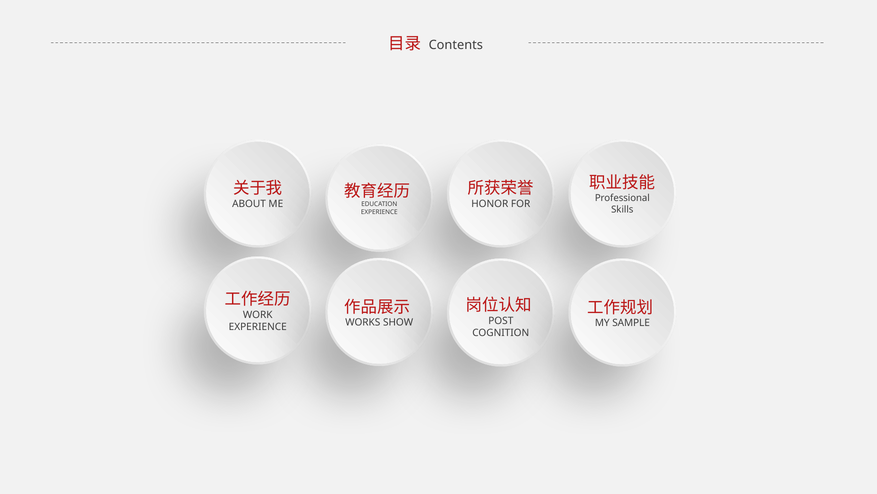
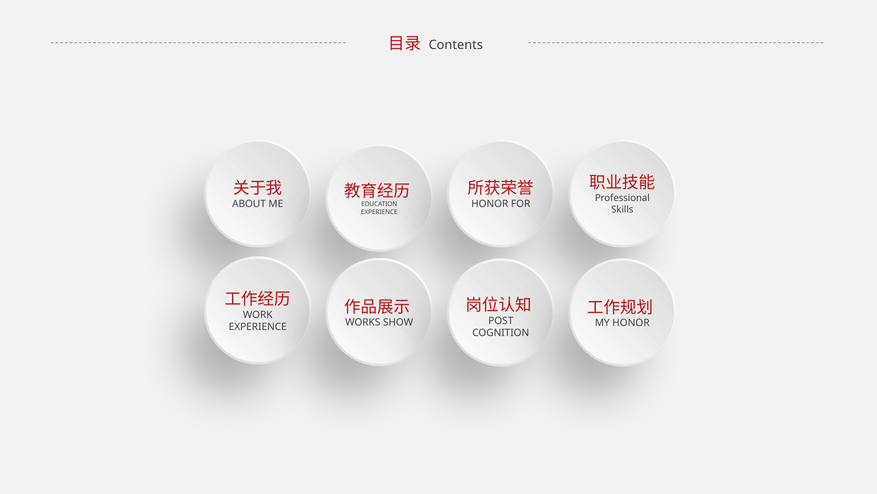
SAMPLE: SAMPLE -> HONOR (631, 323)
